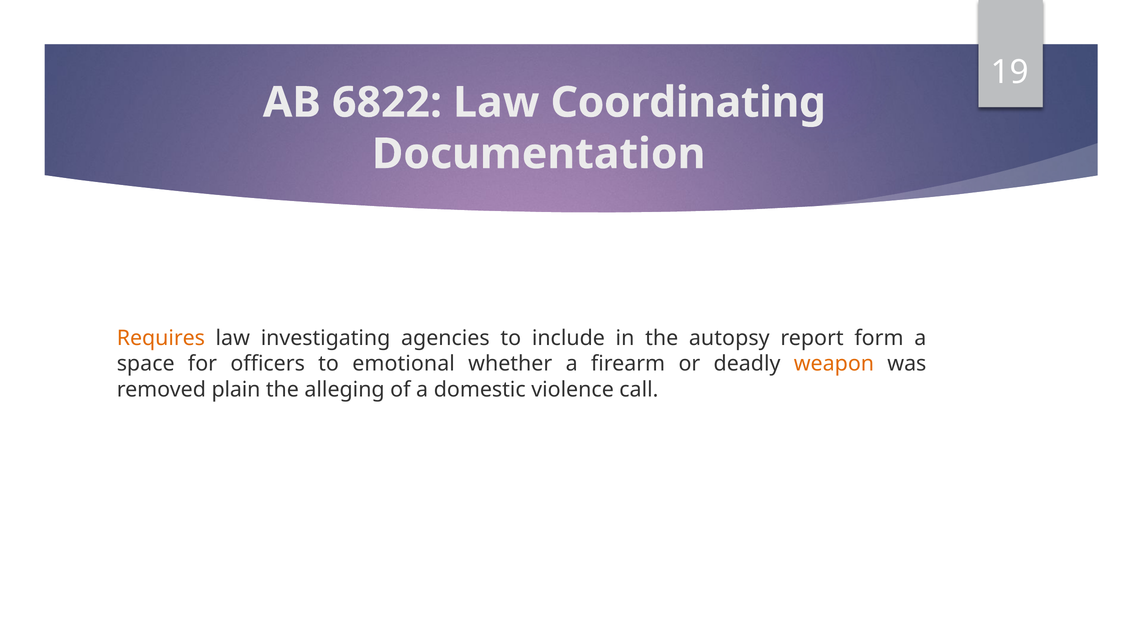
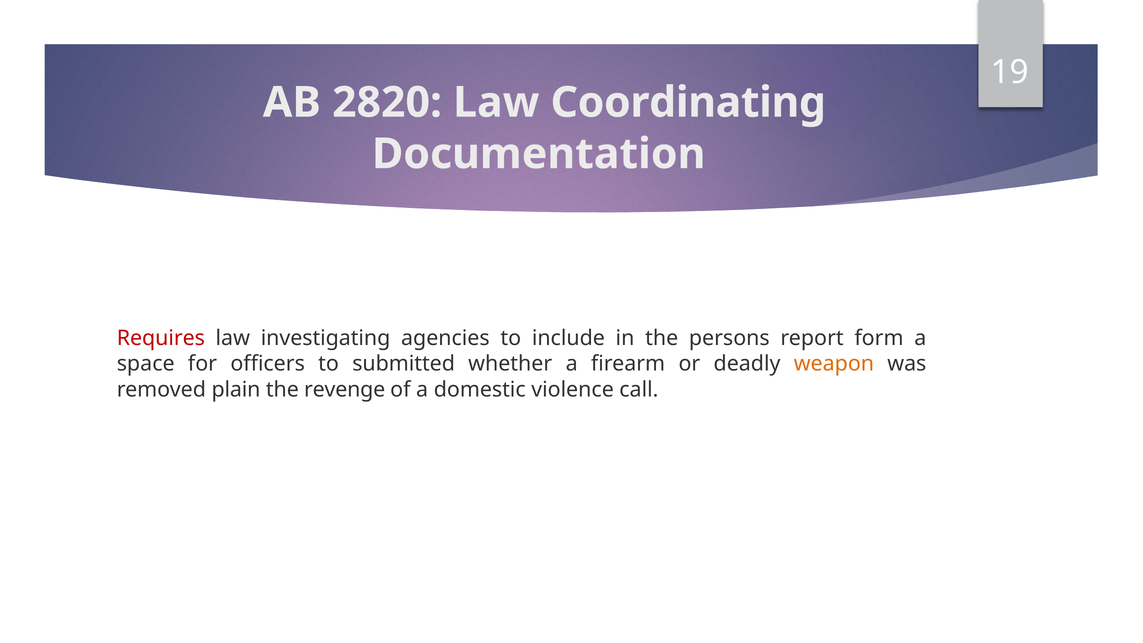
6822: 6822 -> 2820 (387, 103)
Requires colour: orange -> red (161, 338)
autopsy: autopsy -> persons (729, 338)
emotional: emotional -> submitted (404, 364)
alleging: alleging -> revenge (345, 389)
